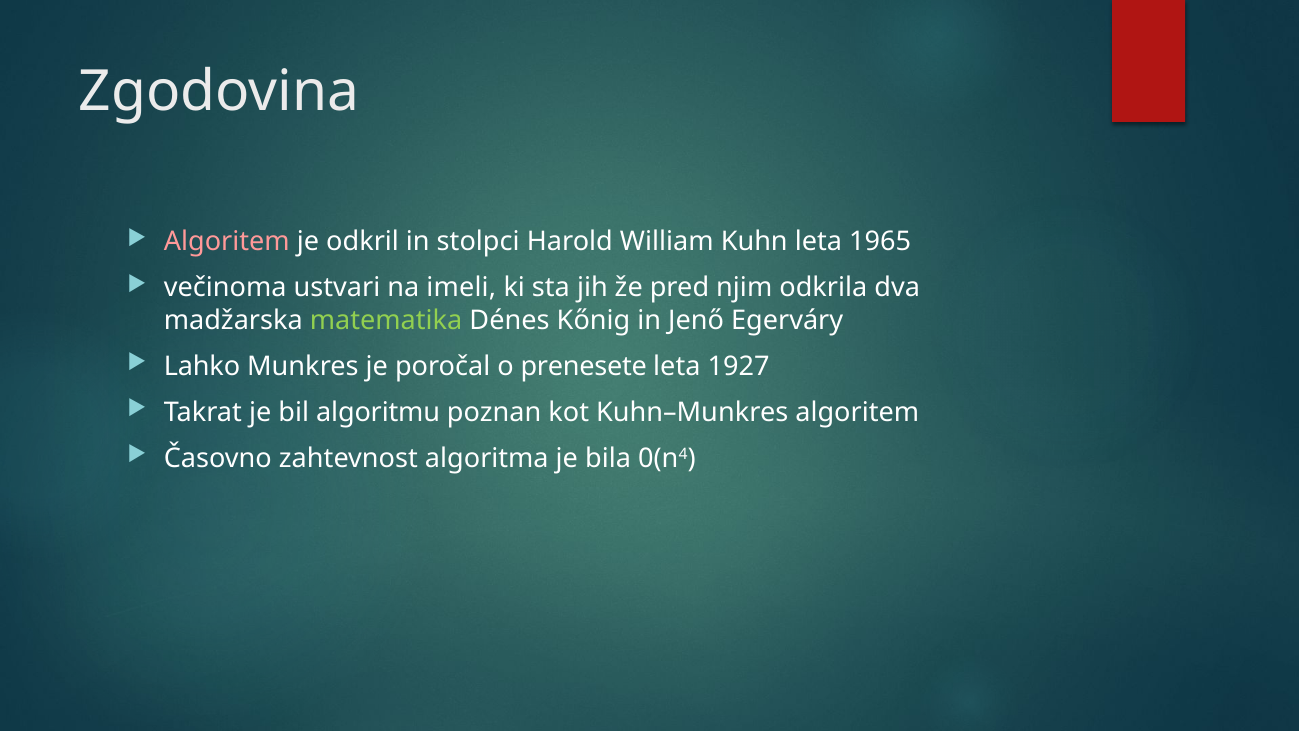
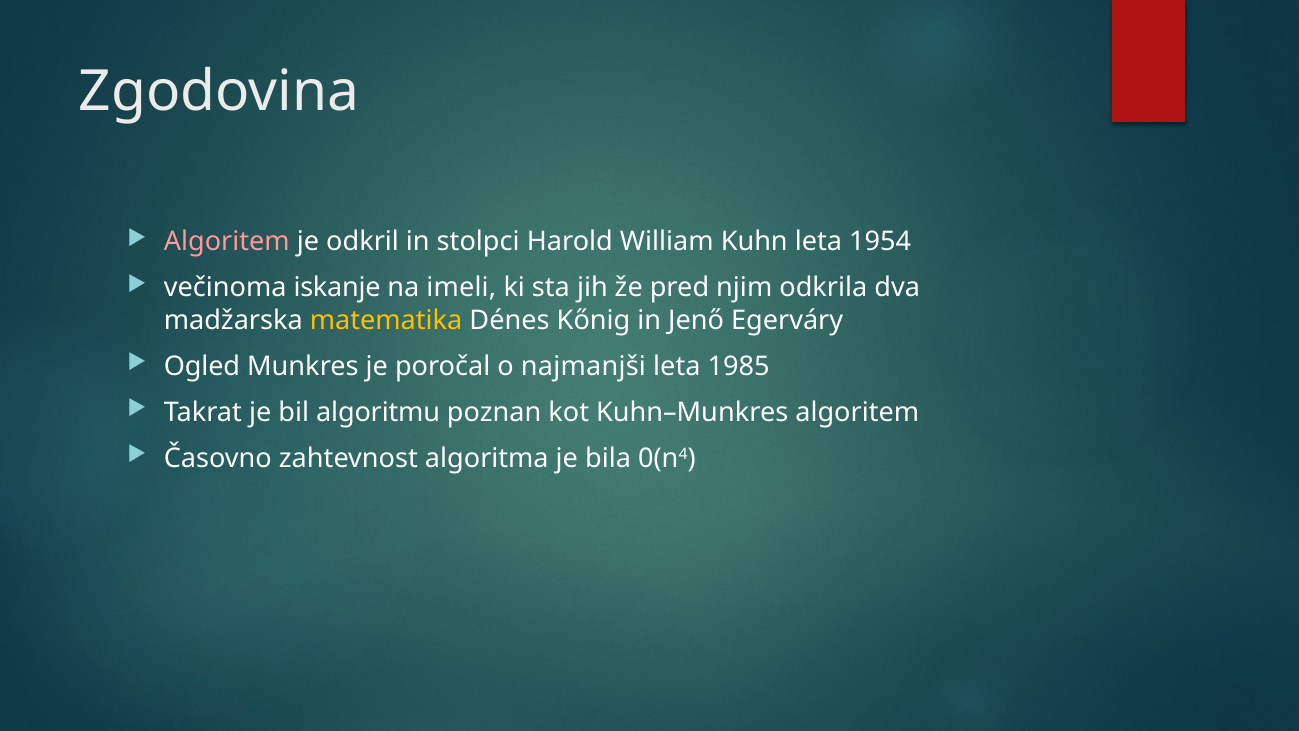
1965: 1965 -> 1954 (880, 242)
ustvari: ustvari -> iskanje (337, 288)
matematika colour: light green -> yellow (386, 320)
Lahko: Lahko -> Ogled (202, 366)
prenesete: prenesete -> najmanjši (583, 366)
1927: 1927 -> 1985 (739, 366)
